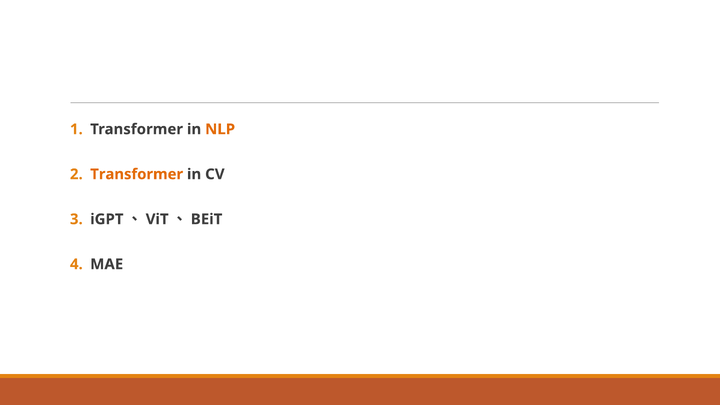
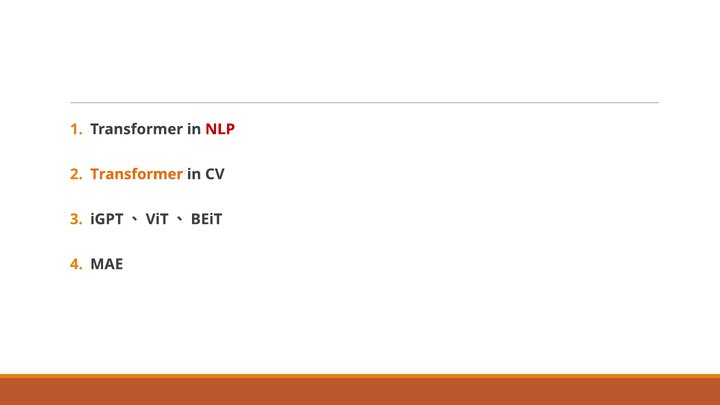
NLP colour: orange -> red (220, 129)
